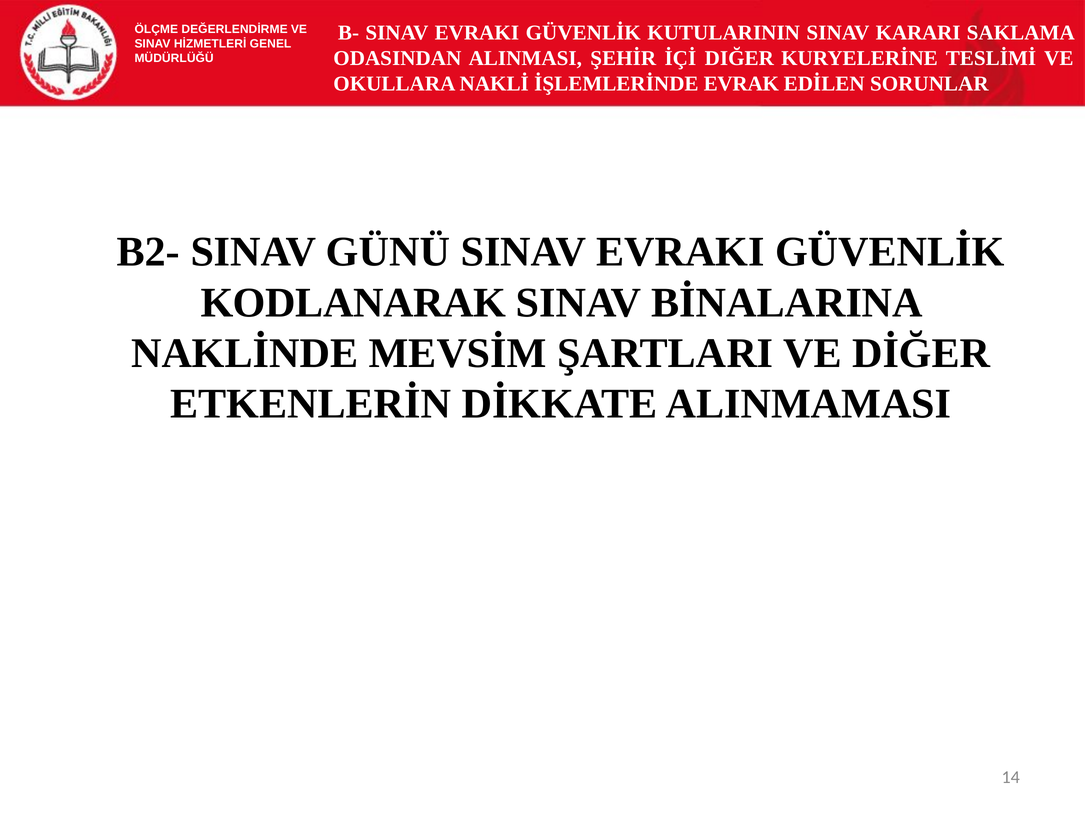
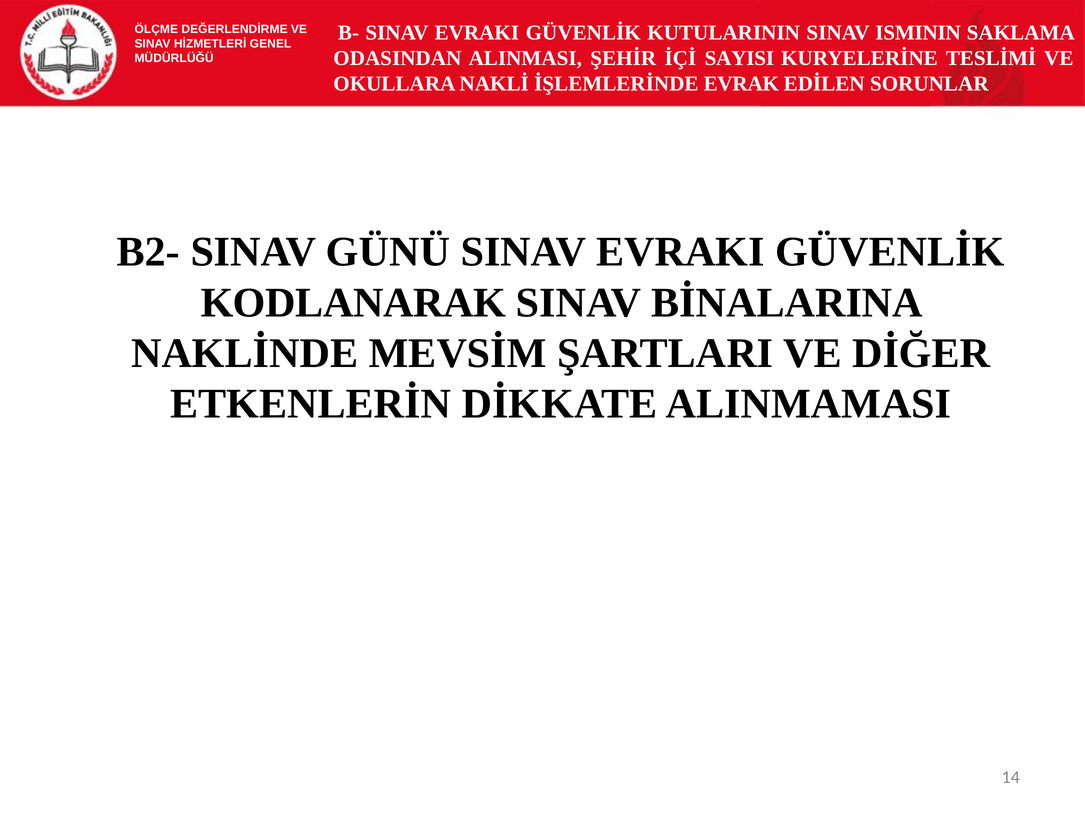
KARARI: KARARI -> ISMININ (918, 33)
DIĞER: DIĞER -> SAYISI (739, 58)
